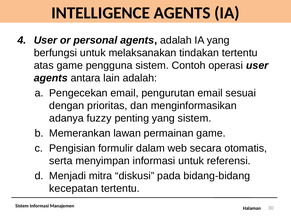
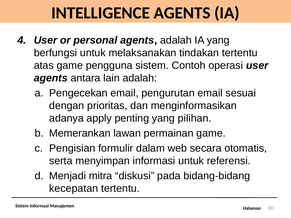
fuzzy: fuzzy -> apply (99, 118)
yang sistem: sistem -> pilihan (195, 118)
